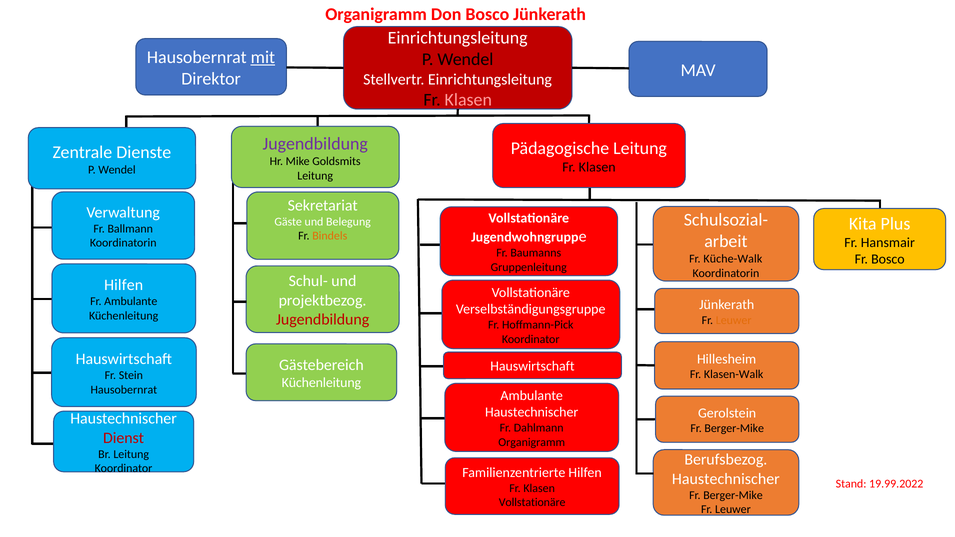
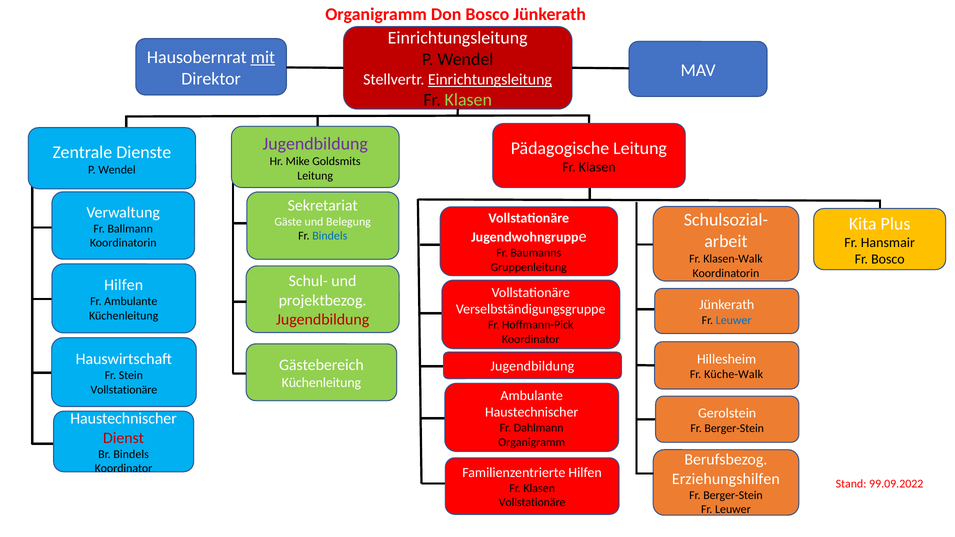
Einrichtungsleitung underline: none -> present (490, 80)
Klasen colour: pink -> light green (468, 100)
Bindels colour: orange -> blue (330, 236)
Küche-Walk: Küche-Walk -> Klasen-Walk (733, 259)
Leuwer colour: orange -> blue (734, 320)
Hauswirtschaft: Hauswirtschaft -> Jugendbildung (532, 366)
Klasen-Walk: Klasen-Walk -> Küche-Walk (734, 375)
Hausobernrat: Hausobernrat -> Vollstationäre (124, 390)
Berger-Mike: Berger-Mike -> Berger-Stein (734, 429)
Br Leitung: Leitung -> Bindels (131, 454)
Haustechnischer: Haustechnischer -> Erziehungshilfen (726, 479)
19.99.2022: 19.99.2022 -> 99.09.2022 (896, 484)
Berger-Mike: Berger-Mike -> Berger-Stein (733, 495)
